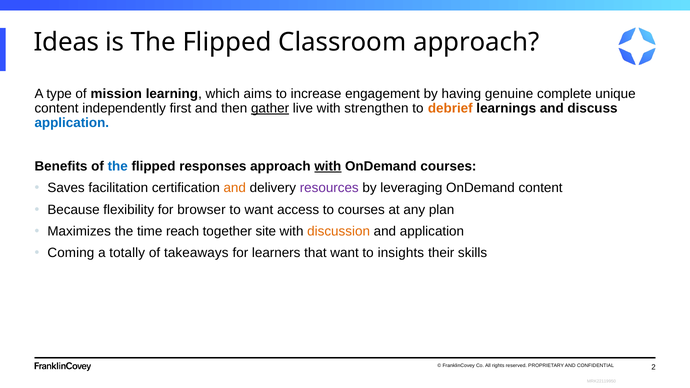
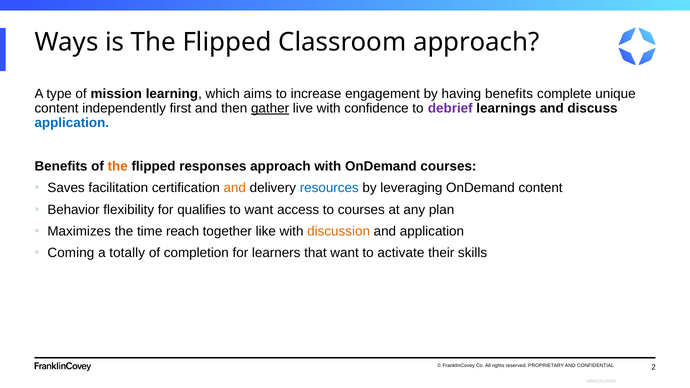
Ideas: Ideas -> Ways (66, 42)
having genuine: genuine -> benefits (509, 94)
strengthen: strengthen -> confidence (377, 108)
debrief colour: orange -> purple (450, 108)
the colour: blue -> orange (118, 166)
with underline: present -> none (328, 166)
resources colour: purple -> blue (329, 188)
Because: Because -> Behavior (74, 210)
browser: browser -> qualifies (202, 210)
site: site -> like (266, 231)
takeaways: takeaways -> completion (196, 253)
insights: insights -> activate (401, 253)
